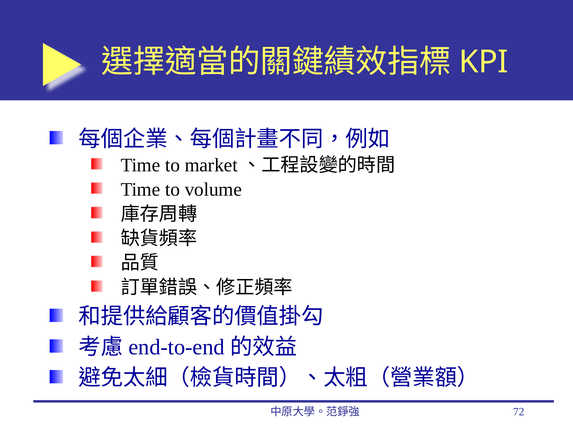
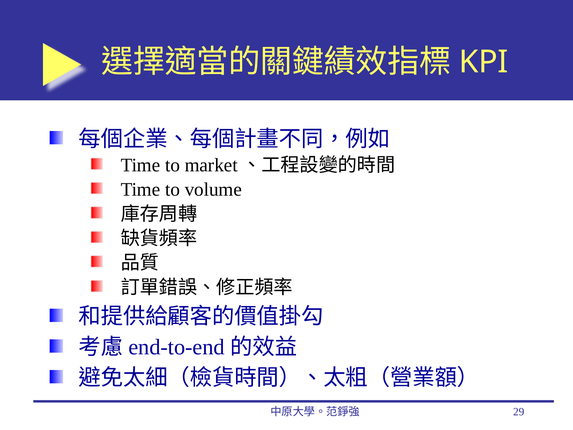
72: 72 -> 29 (519, 411)
